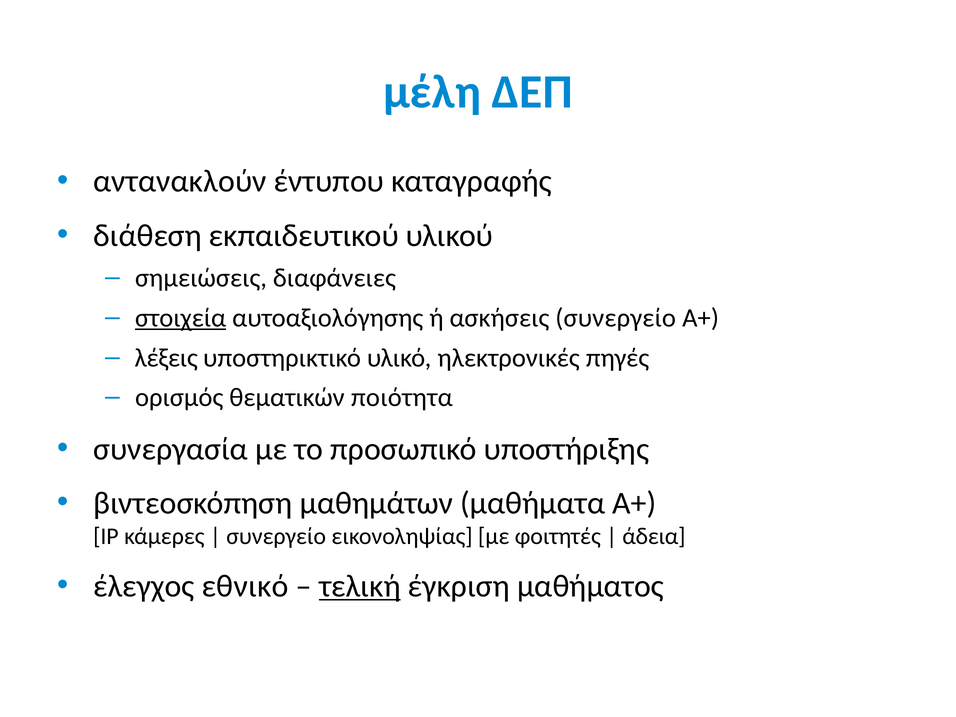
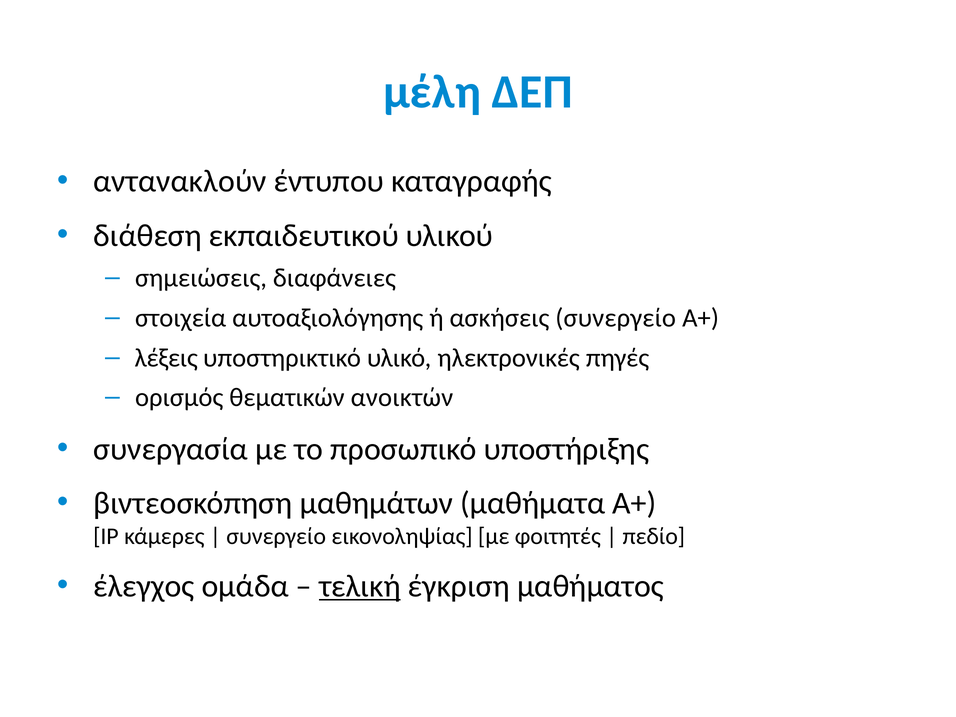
στοιχεία underline: present -> none (181, 318)
ποιότητα: ποιότητα -> ανοικτών (402, 398)
άδεια: άδεια -> πεδίο (654, 536)
εθνικό: εθνικό -> ομάδα (245, 586)
